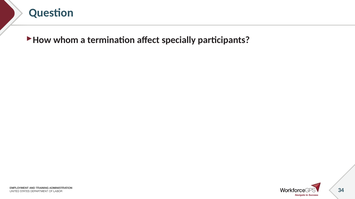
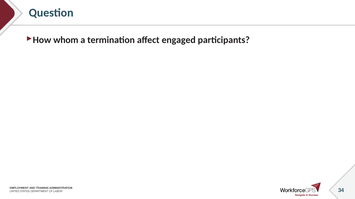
specially: specially -> engaged (179, 40)
